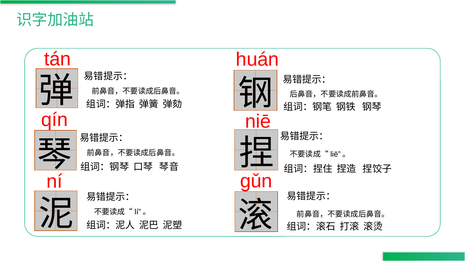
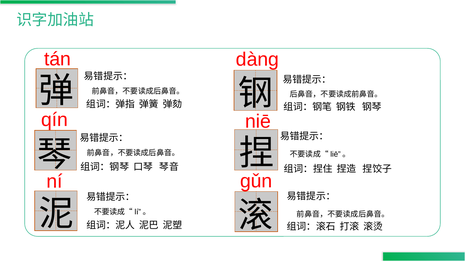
huán: huán -> dàng (257, 60)
